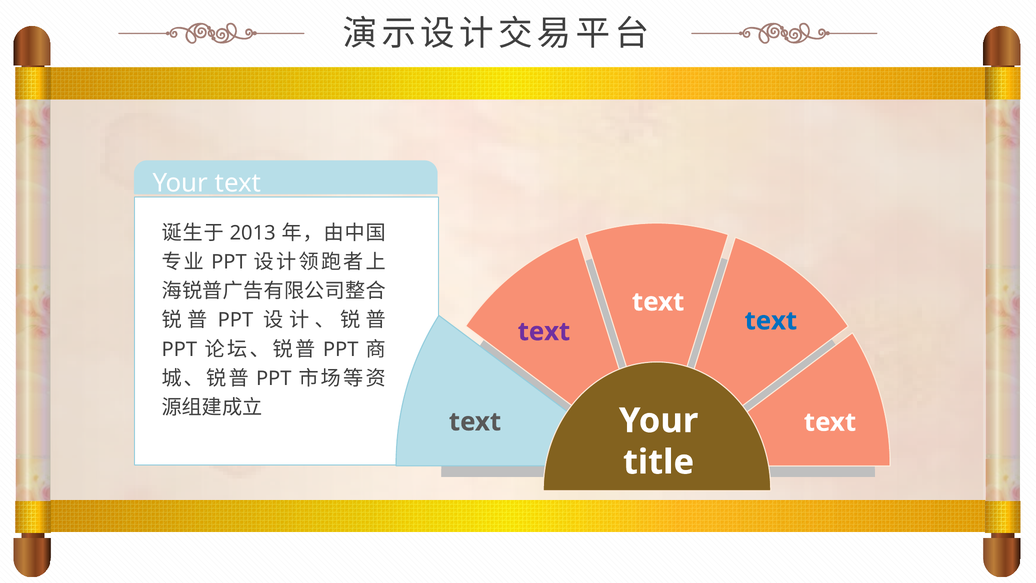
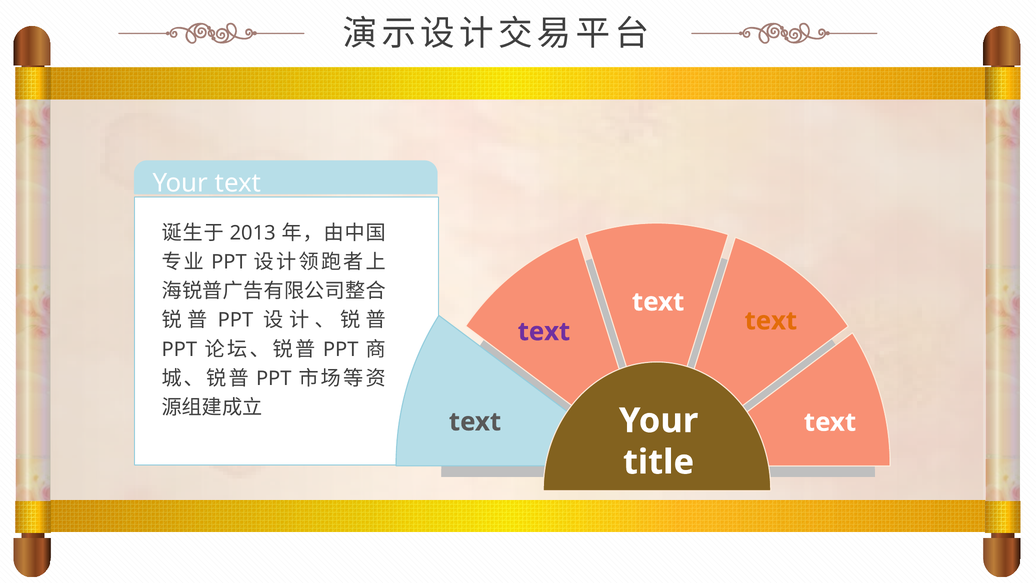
text colour: blue -> orange (771, 321)
